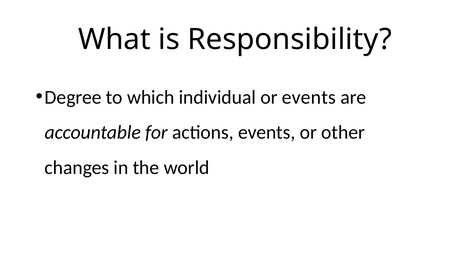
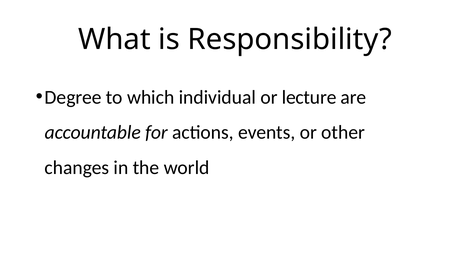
or events: events -> lecture (309, 97)
